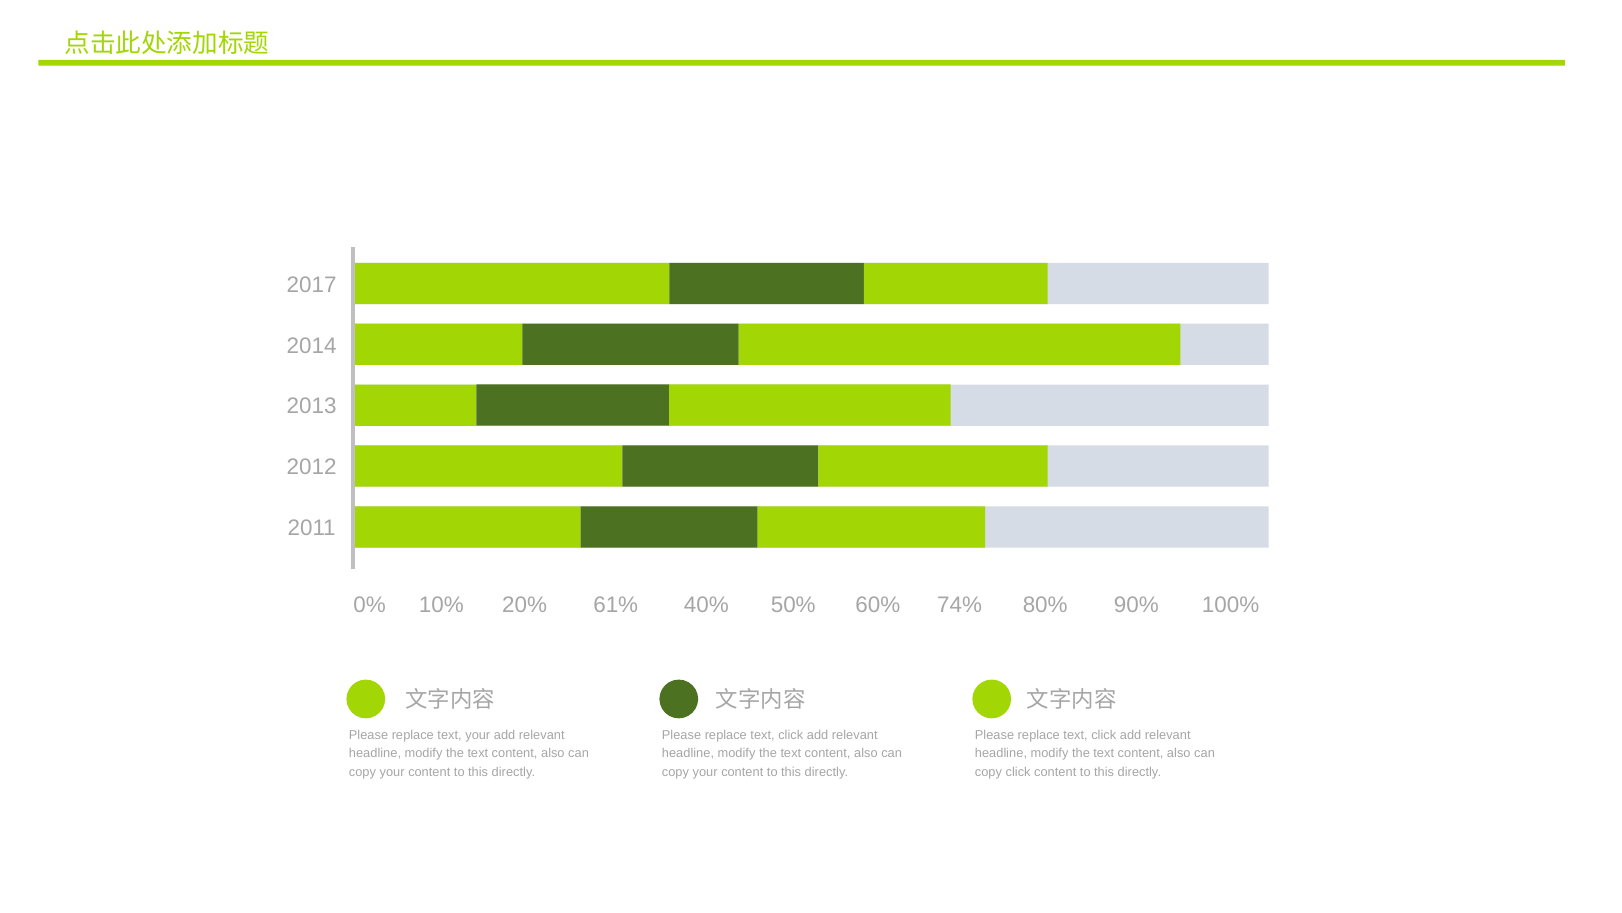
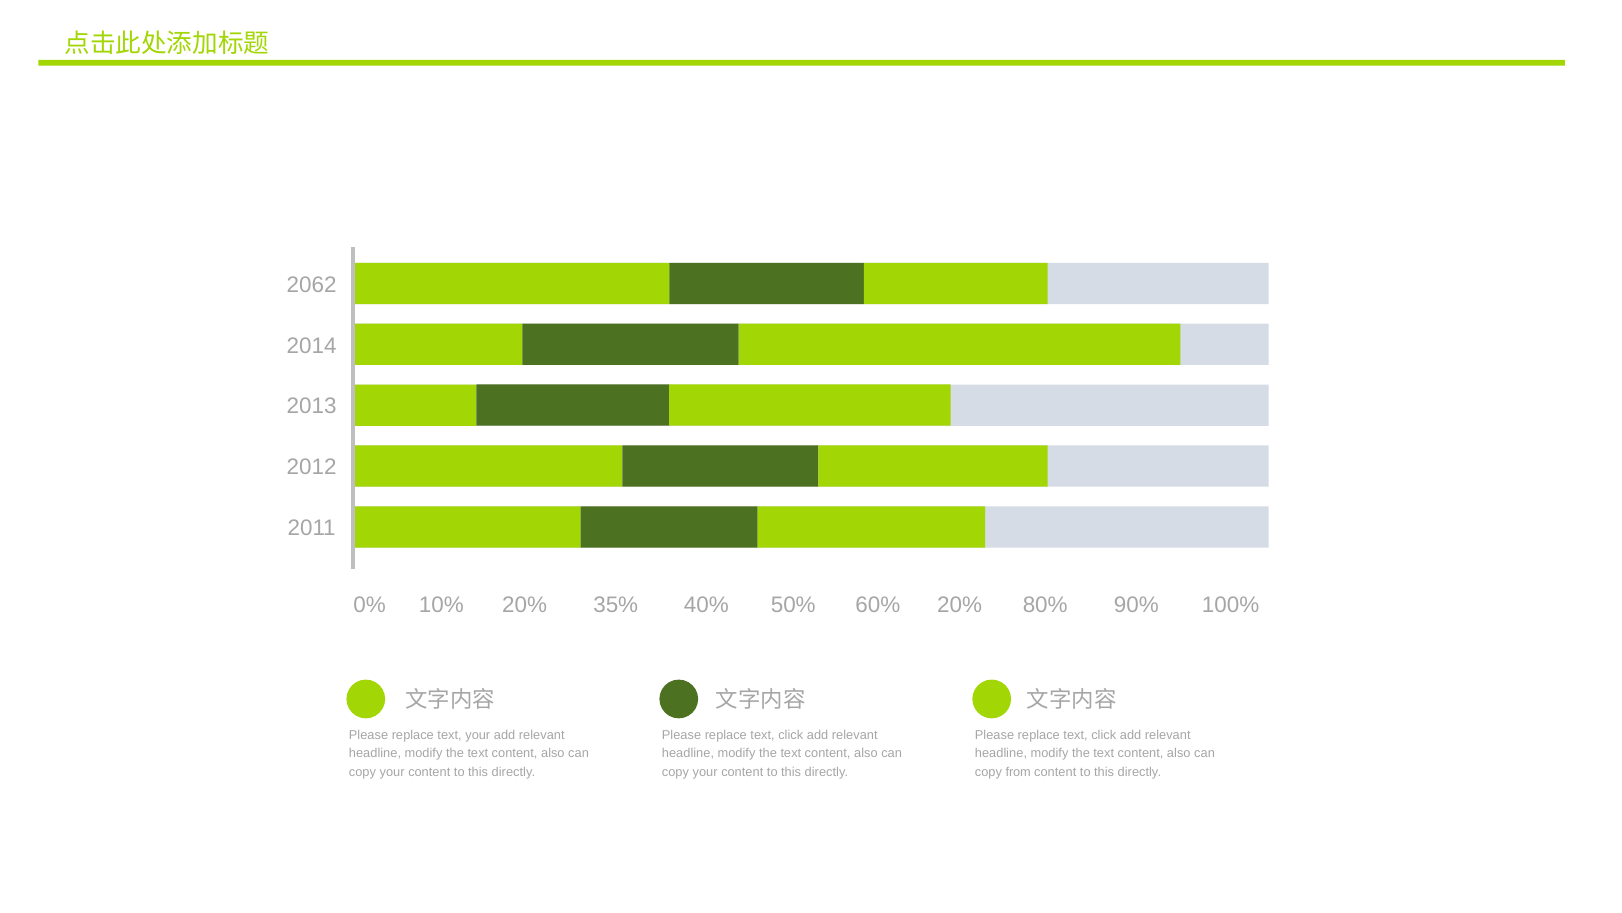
2017: 2017 -> 2062 (312, 285)
61%: 61% -> 35% (616, 605)
20% 74%: 74% -> 20% (960, 605)
copy click: click -> from (1018, 771)
